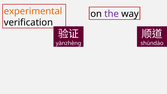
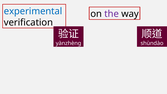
experimental colour: orange -> blue (33, 11)
